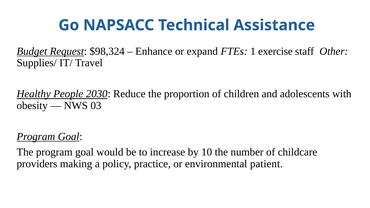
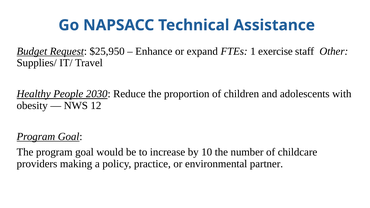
$98,324: $98,324 -> $25,950 (107, 51)
03: 03 -> 12 (96, 106)
patient: patient -> partner (266, 164)
